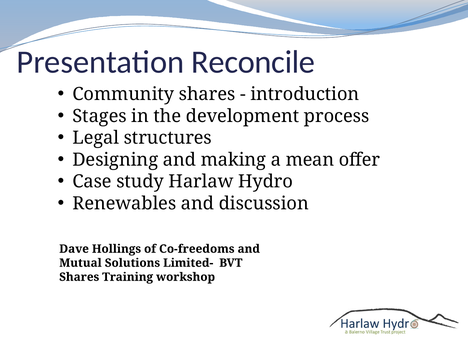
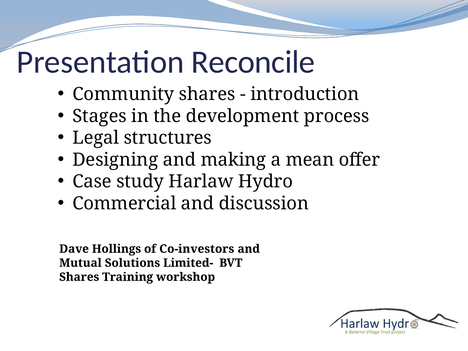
Renewables: Renewables -> Commercial (124, 203)
Co-freedoms: Co-freedoms -> Co-investors (197, 249)
